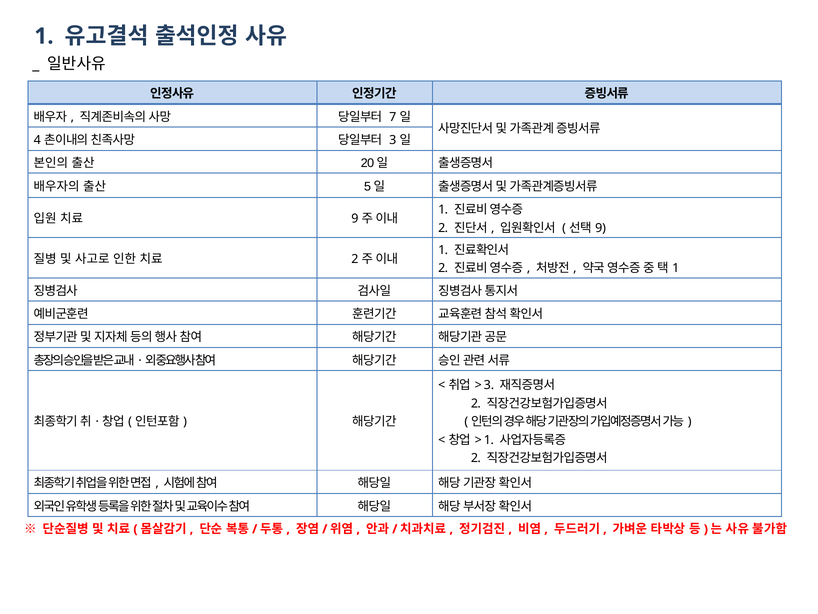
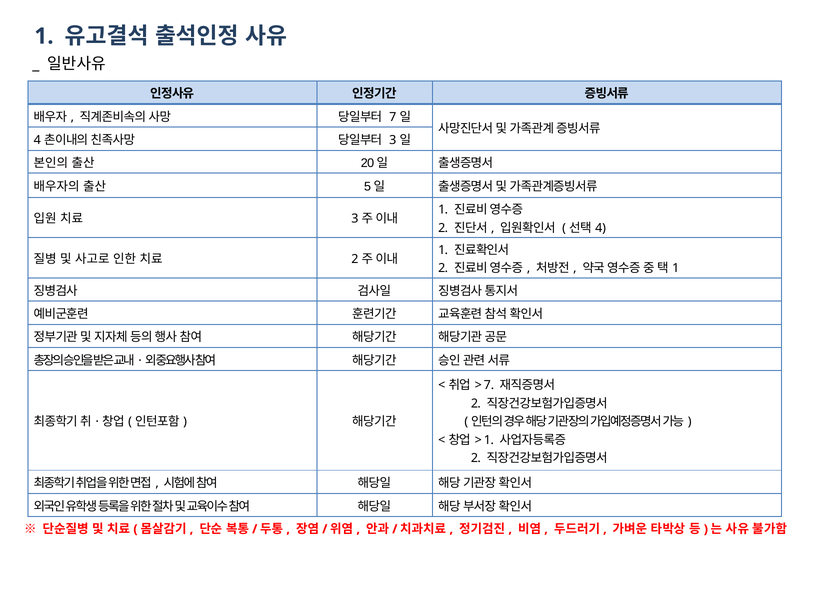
9: 9 -> 3 (355, 219)
9: 9 -> 4 (601, 228)
3: 3 -> 7 (489, 385)
